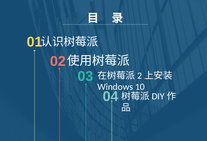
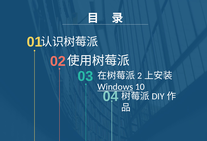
Windows underline: none -> present (115, 87)
